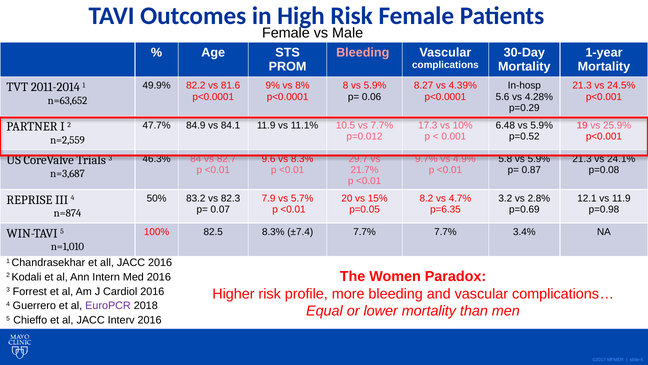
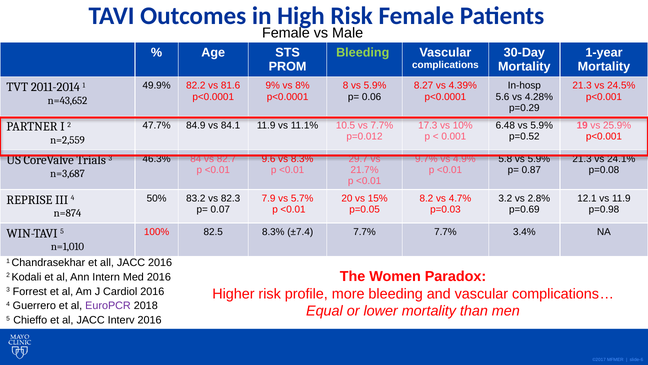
Bleeding colour: pink -> light green (363, 52)
n=63,652: n=63,652 -> n=43,652 (67, 101)
p=6.35: p=6.35 -> p=0.03 (445, 209)
